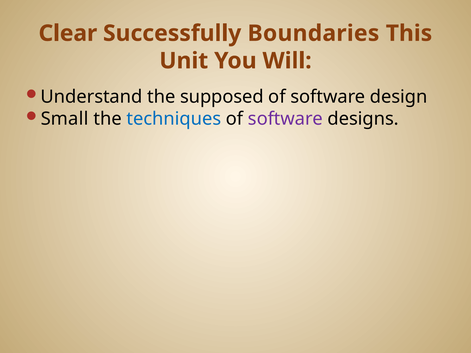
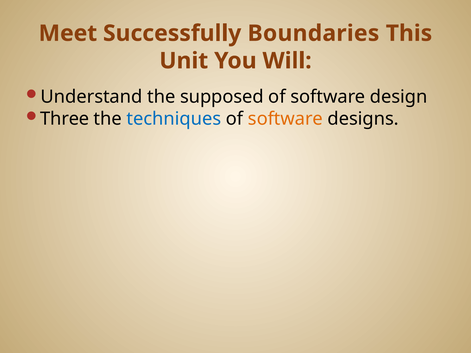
Clear: Clear -> Meet (68, 33)
Small: Small -> Three (65, 119)
software colour: purple -> orange (285, 119)
